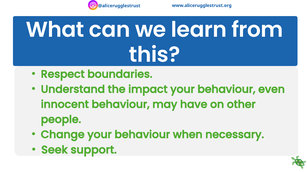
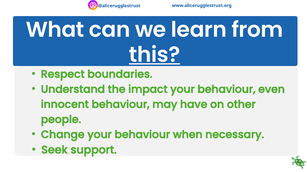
this underline: none -> present (155, 55)
